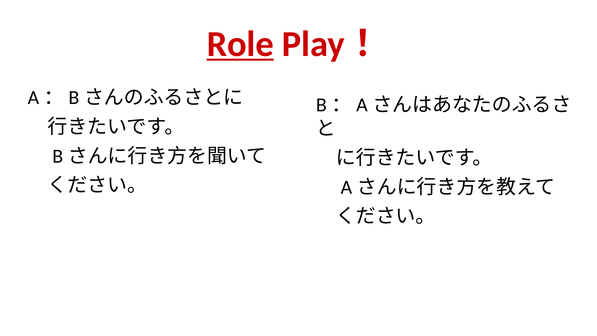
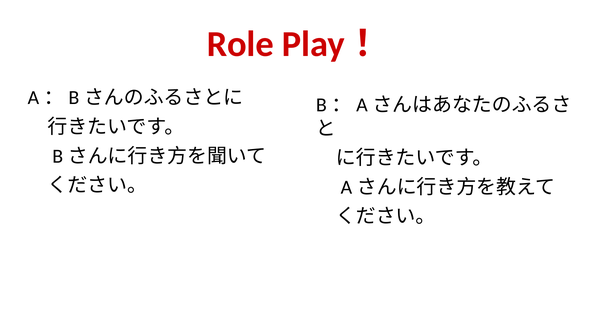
Role underline: present -> none (240, 44)
